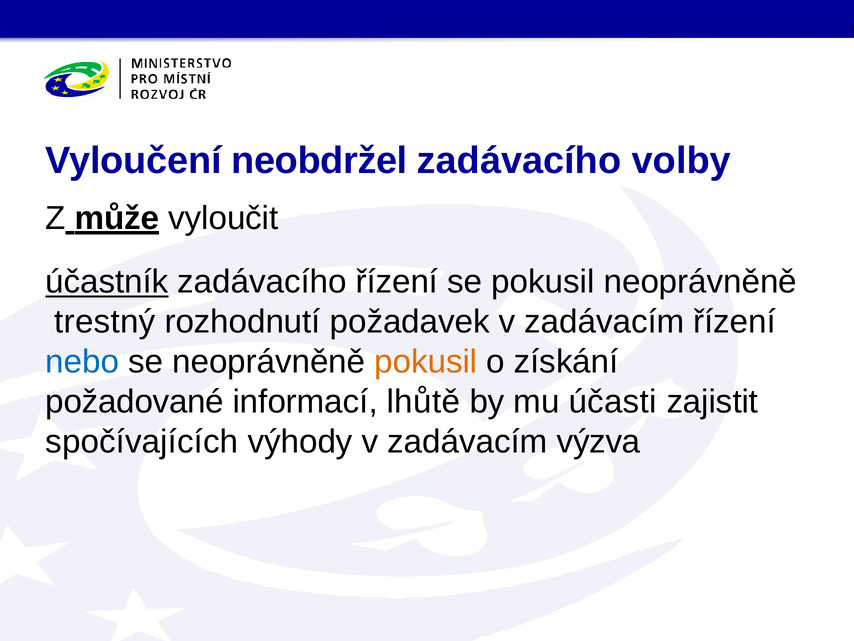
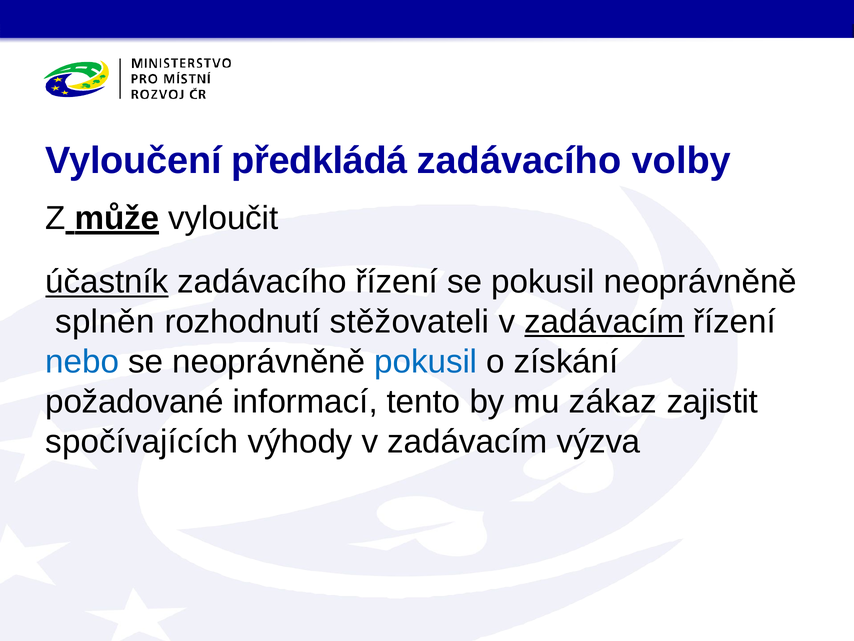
neobdržel: neobdržel -> předkládá (319, 161)
trestný: trestný -> splněn (105, 322)
požadavek: požadavek -> stěžovateli (410, 322)
zadávacím underline: none -> present (604, 322)
pokusil colour: orange -> blue (426, 362)
lhůtě: lhůtě -> tento (424, 401)
účasti: účasti -> zákaz (613, 401)
